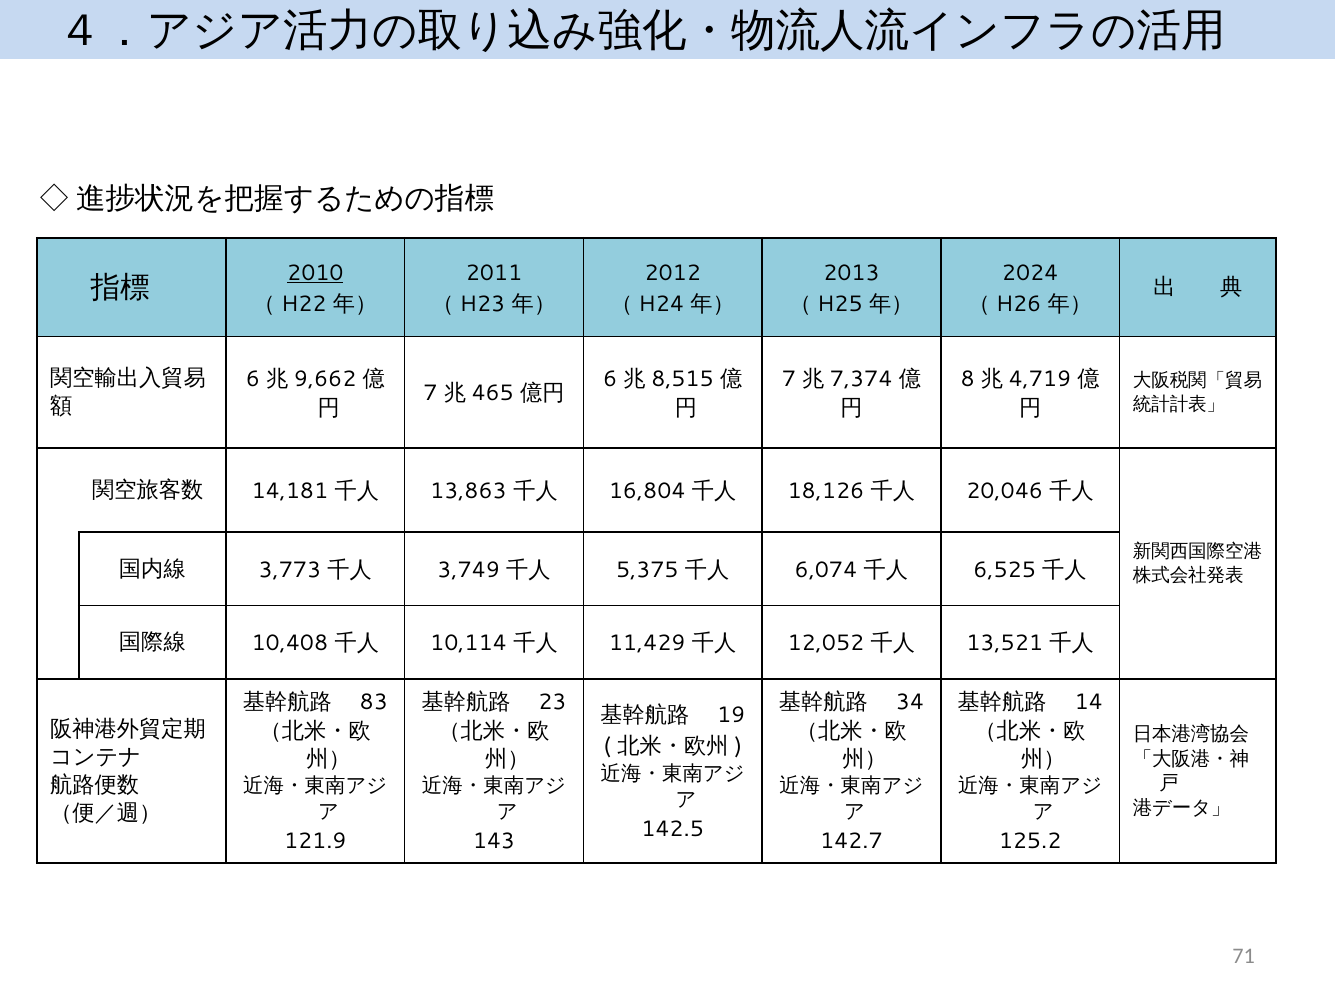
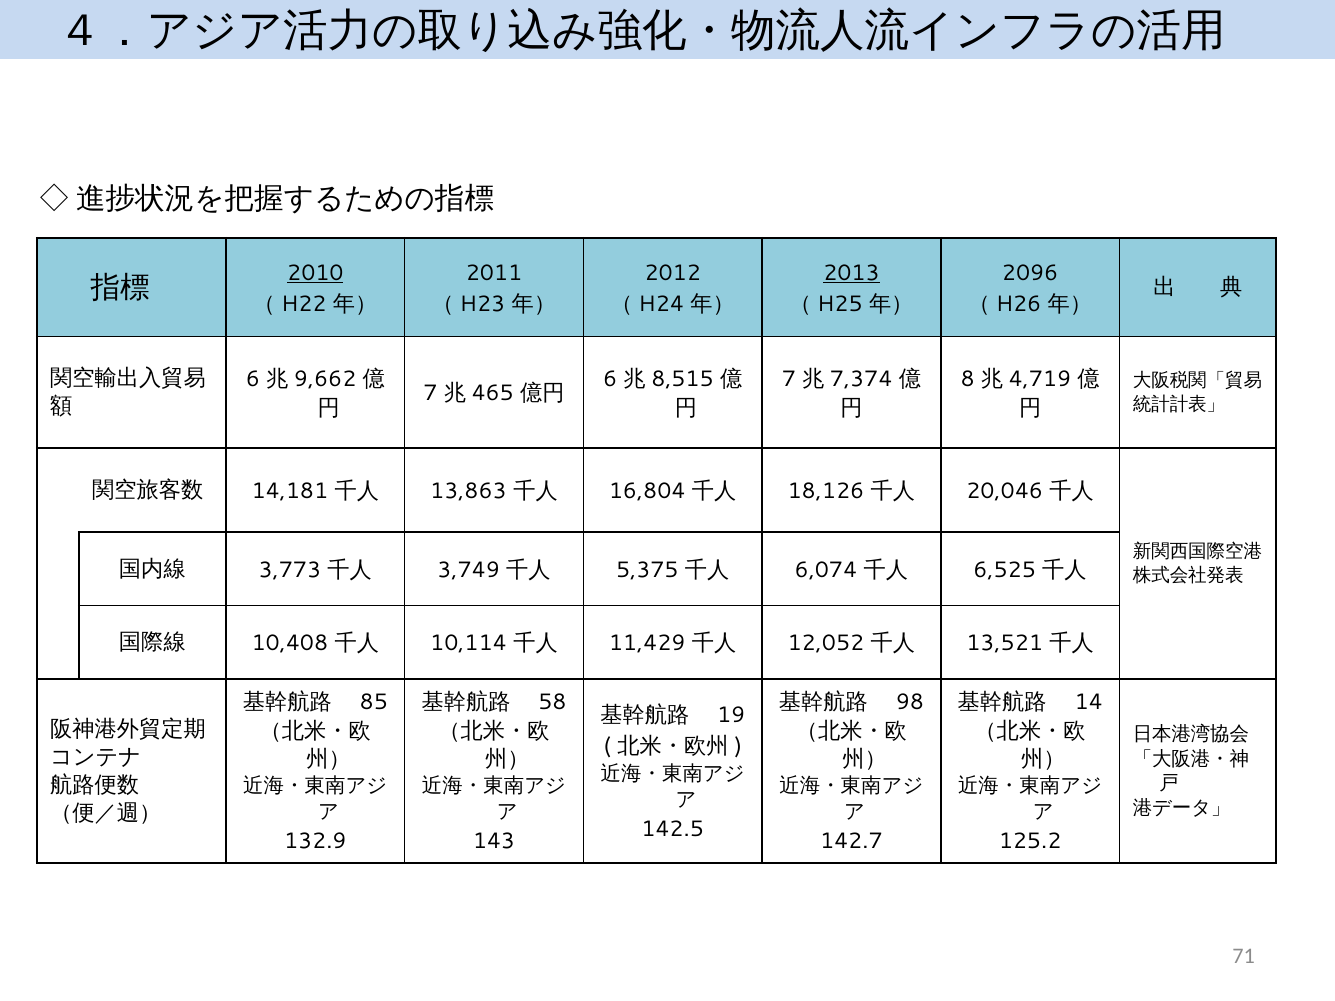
2013 underline: none -> present (851, 273)
2024: 2024 -> 2096 (1030, 273)
83: 83 -> 85 (374, 703)
23: 23 -> 58 (552, 703)
34: 34 -> 98 (910, 703)
121.9: 121.9 -> 132.9 (315, 842)
